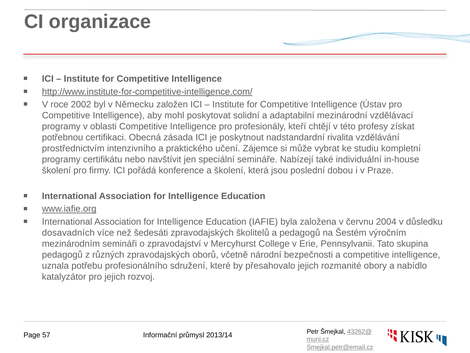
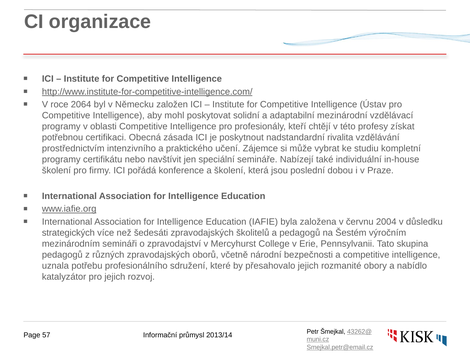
2002: 2002 -> 2064 (81, 104)
dosavadních: dosavadních -> strategických (68, 232)
